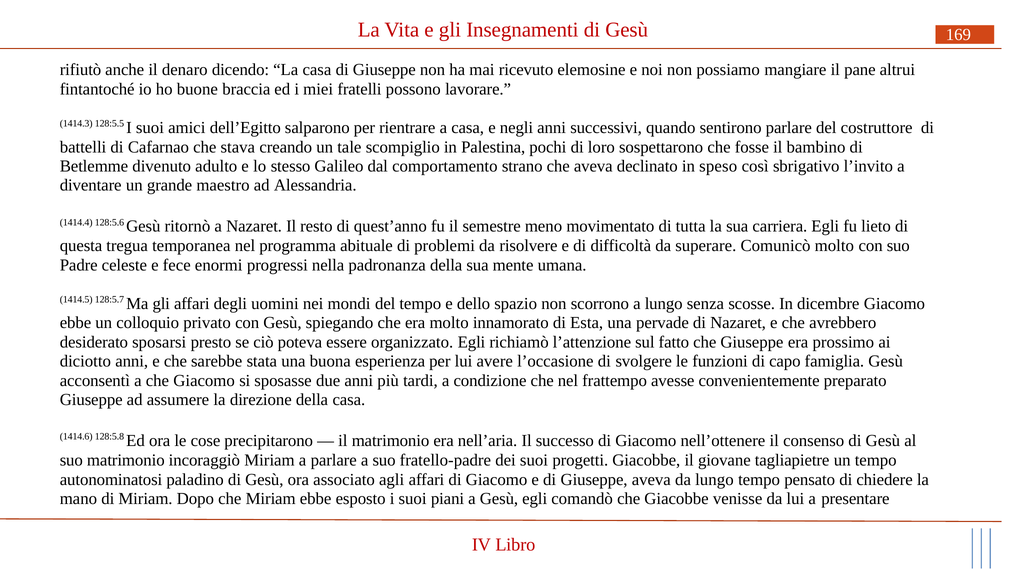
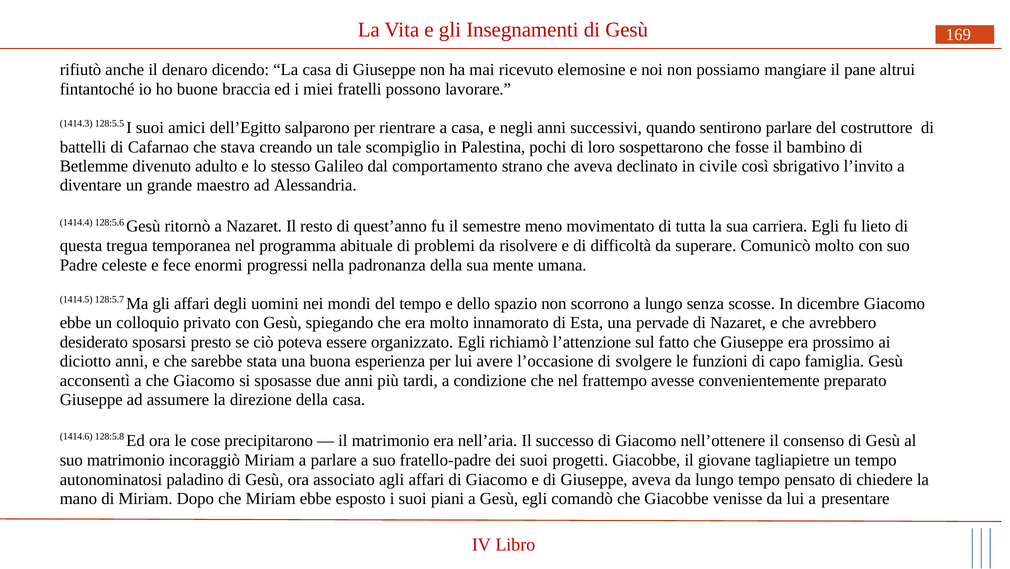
speso: speso -> civile (718, 166)
